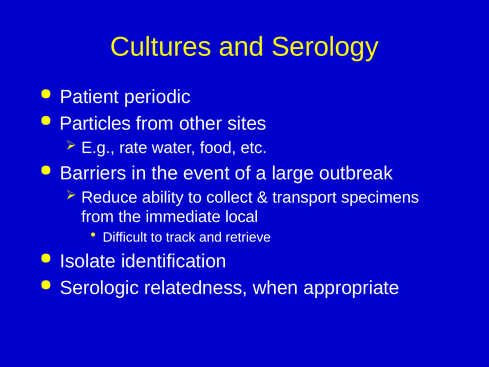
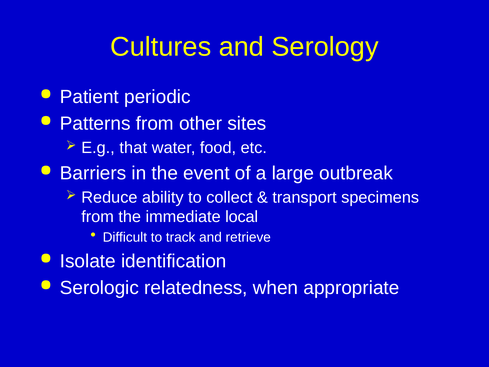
Particles: Particles -> Patterns (95, 124)
rate: rate -> that (133, 148)
